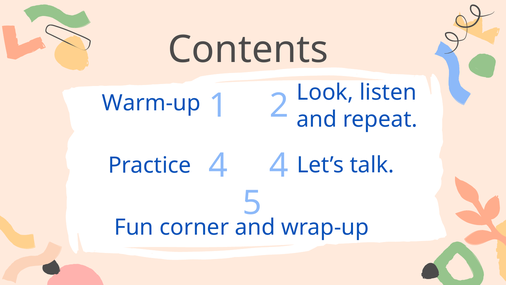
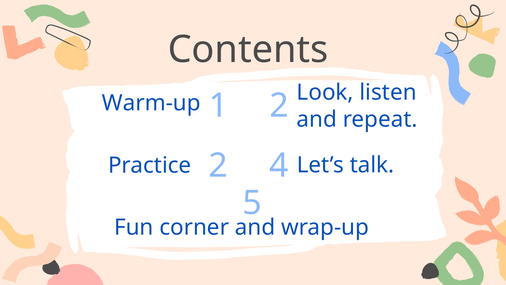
Practice 4: 4 -> 2 (218, 165)
